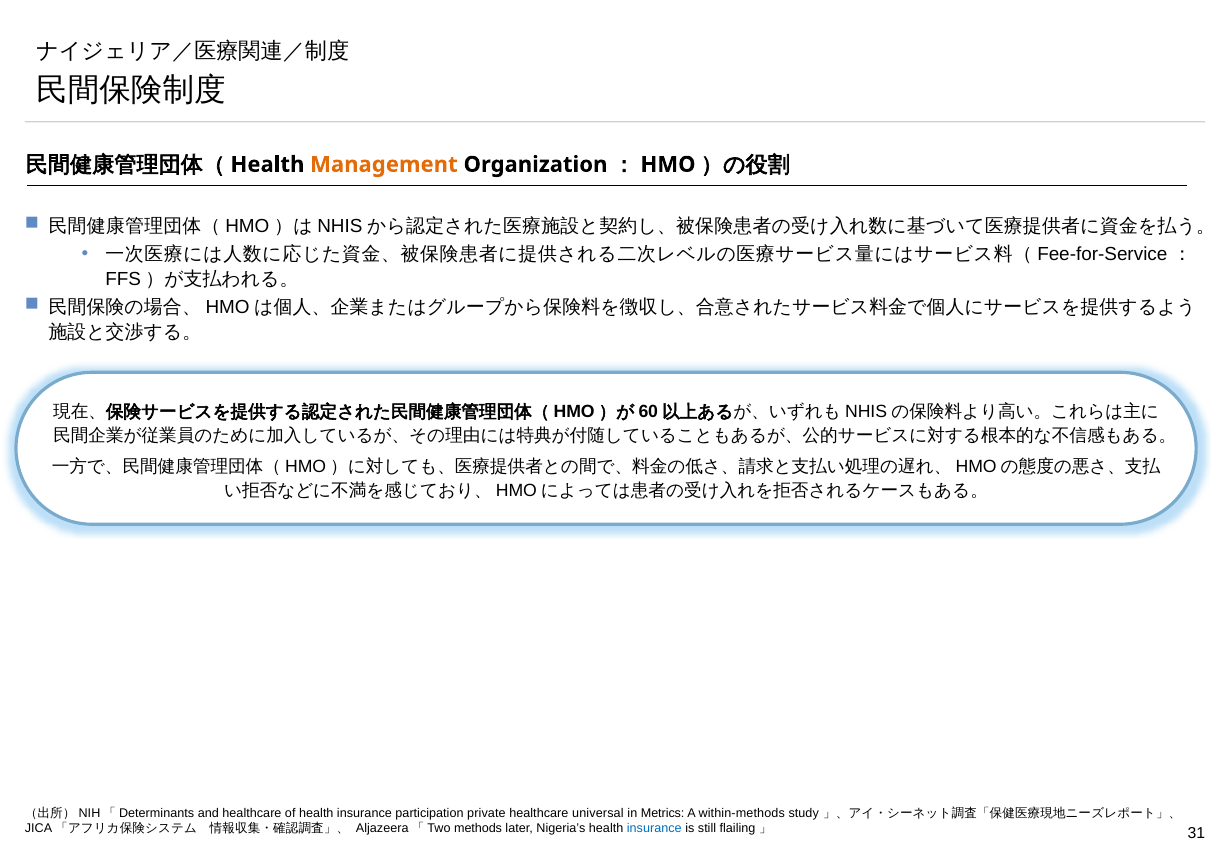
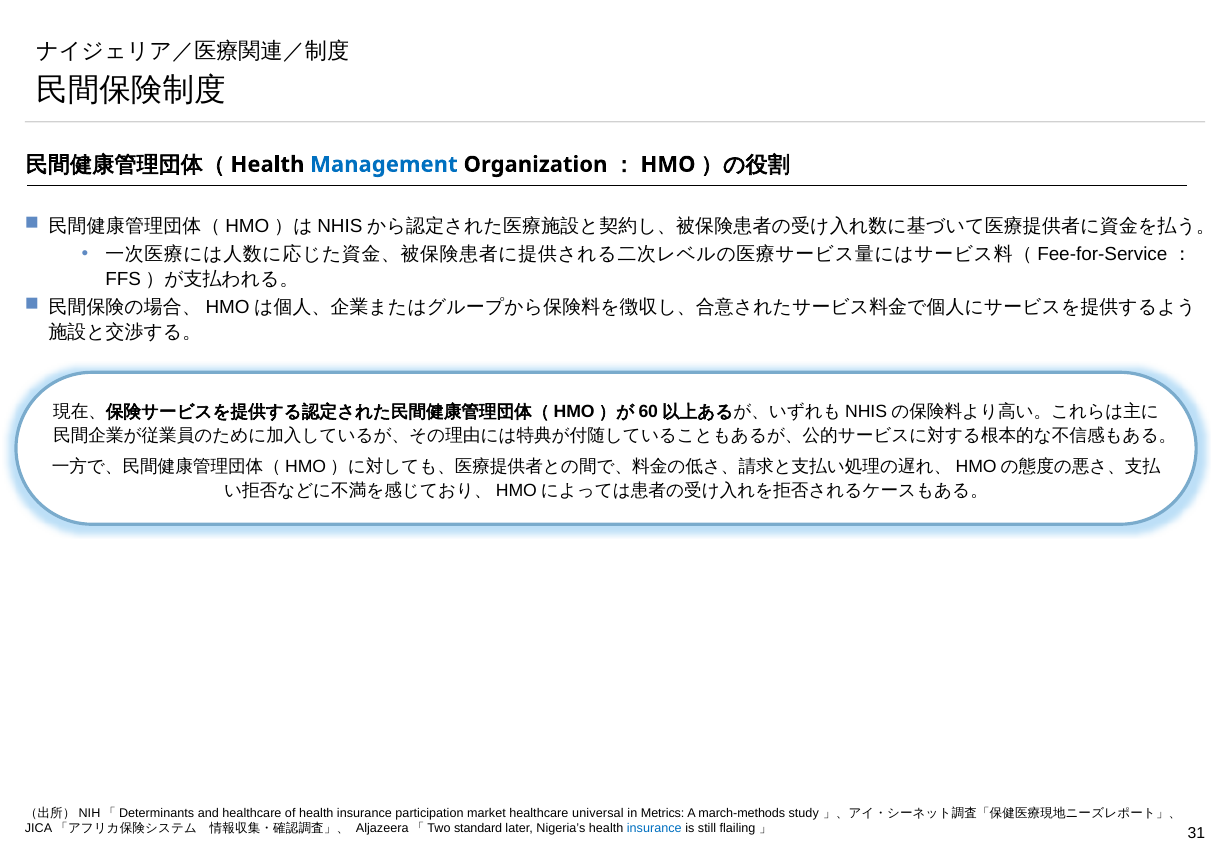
Management colour: orange -> blue (384, 164)
private: private -> market (486, 813)
within-methods: within-methods -> march-methods (742, 813)
methods: methods -> standard (478, 828)
